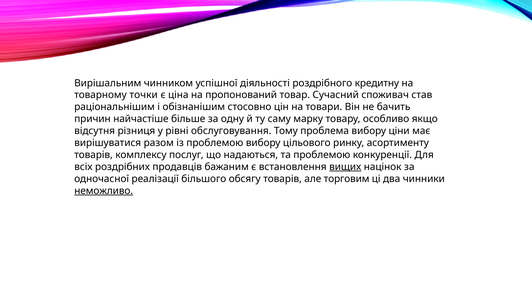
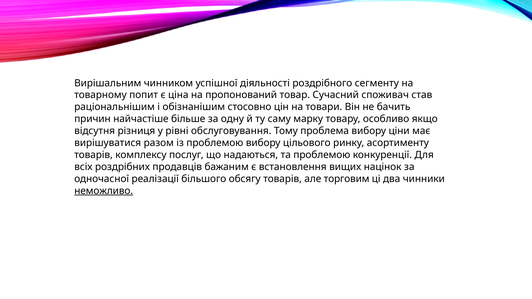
кредитну: кредитну -> сегменту (377, 83)
точки: точки -> попит (144, 95)
вищих underline: present -> none (345, 167)
